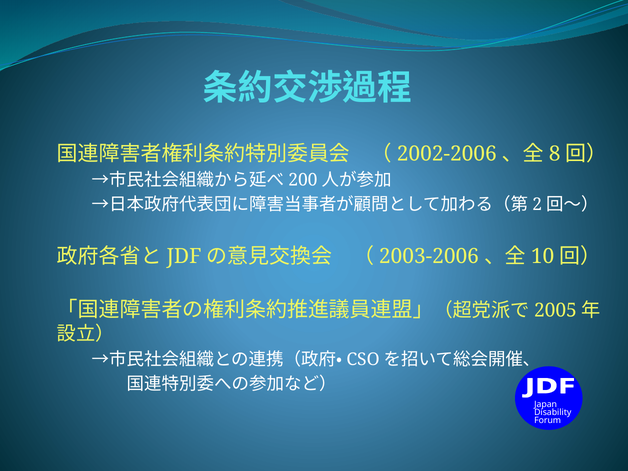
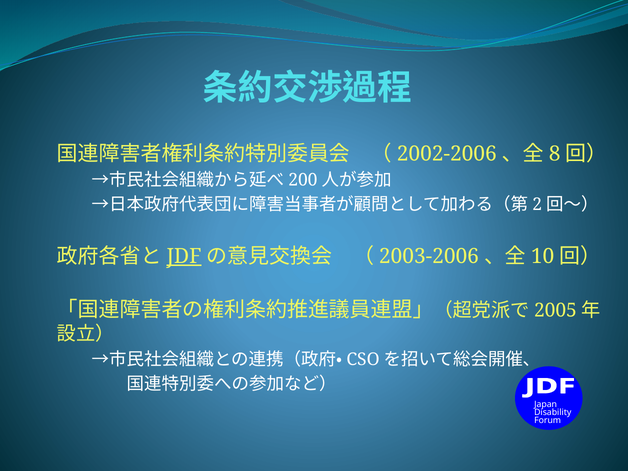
JDF underline: none -> present (184, 256)
